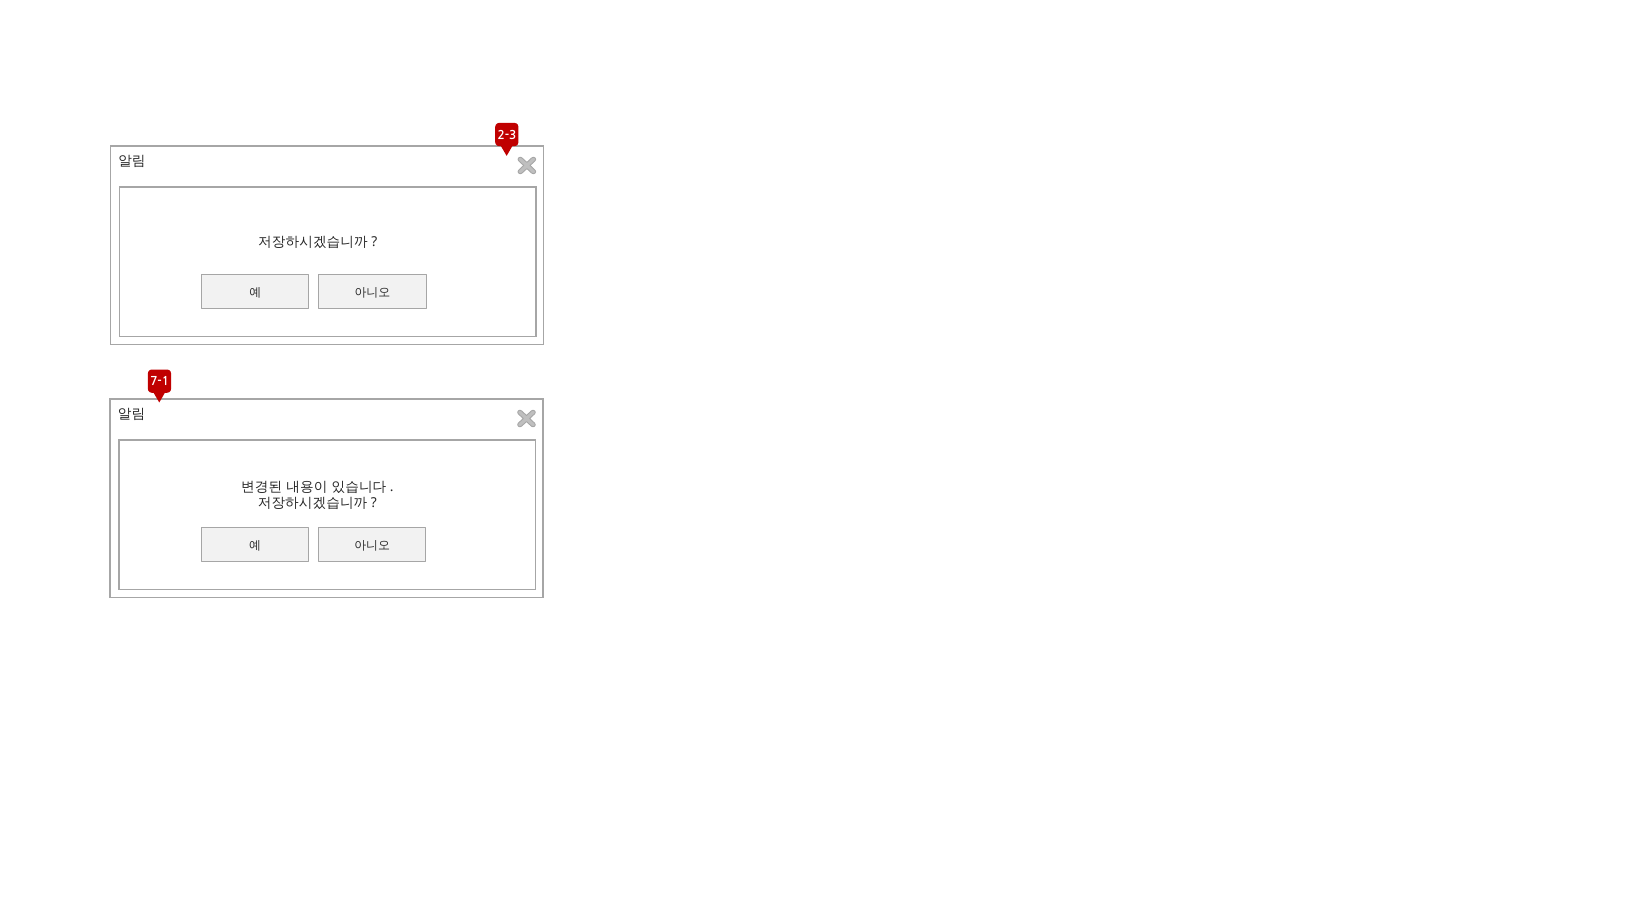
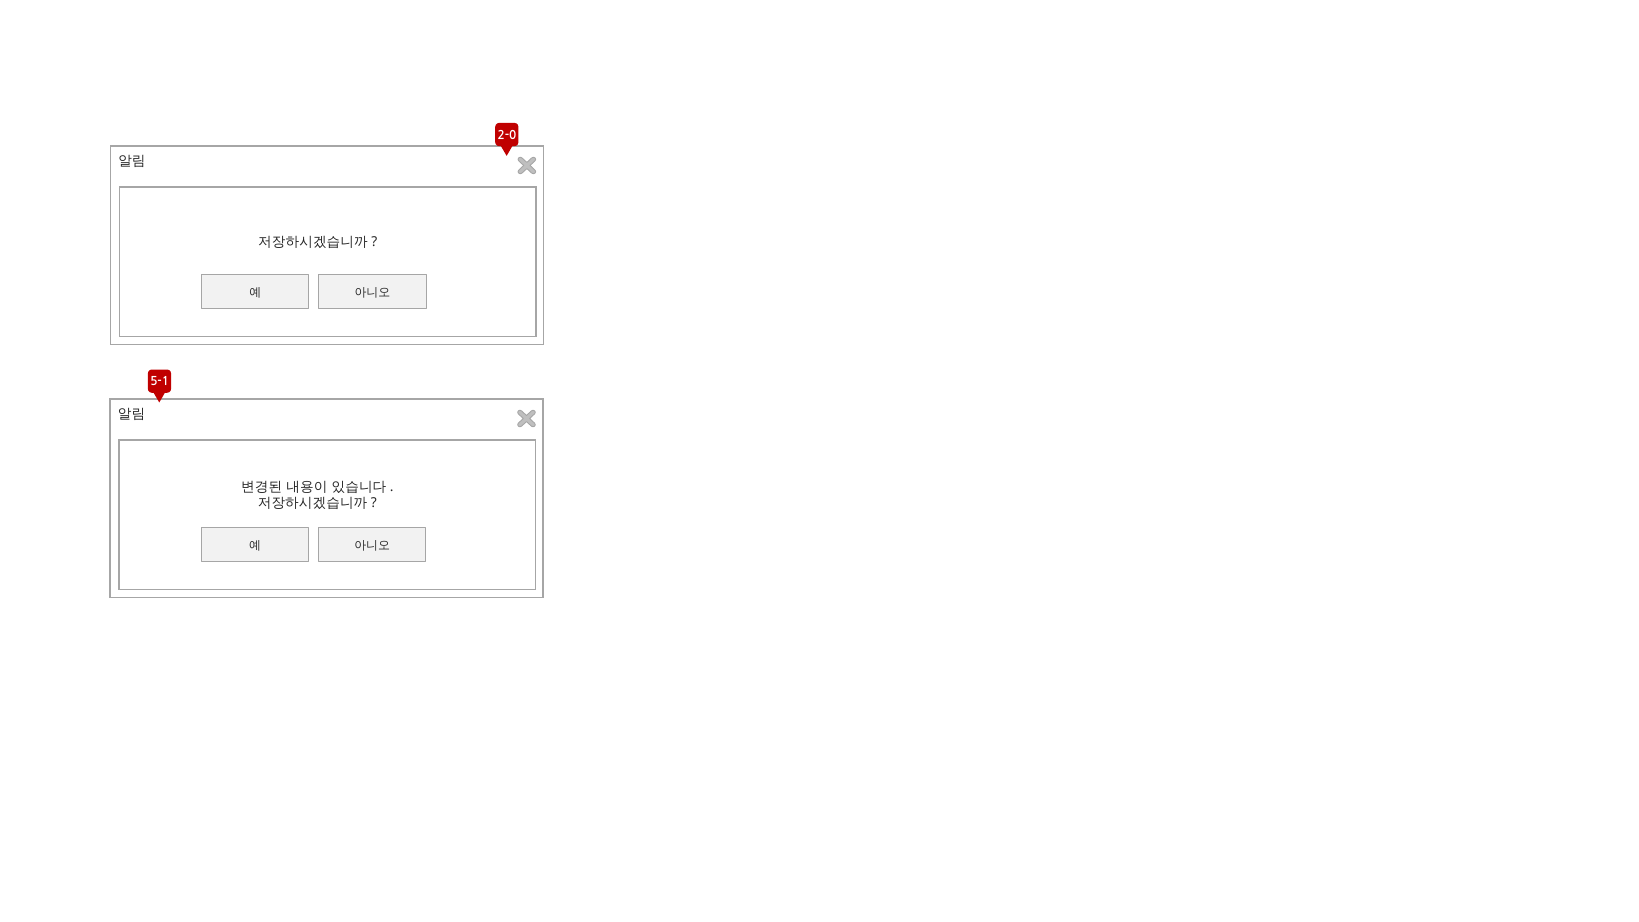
2-3: 2-3 -> 2-0 (507, 135)
7-1: 7-1 -> 5-1 (160, 382)
